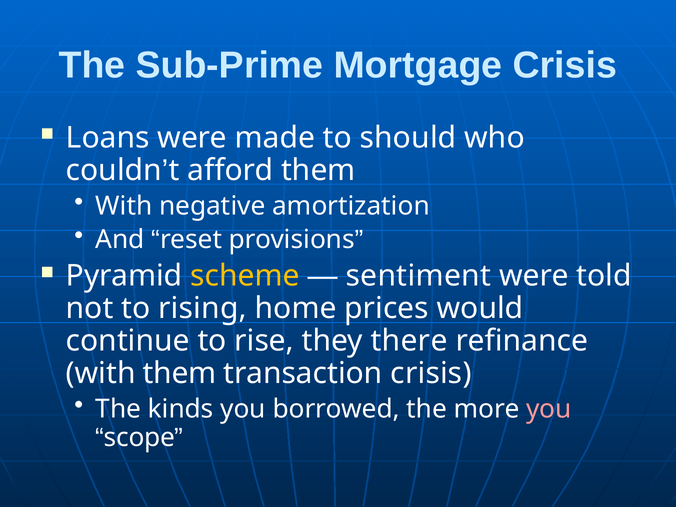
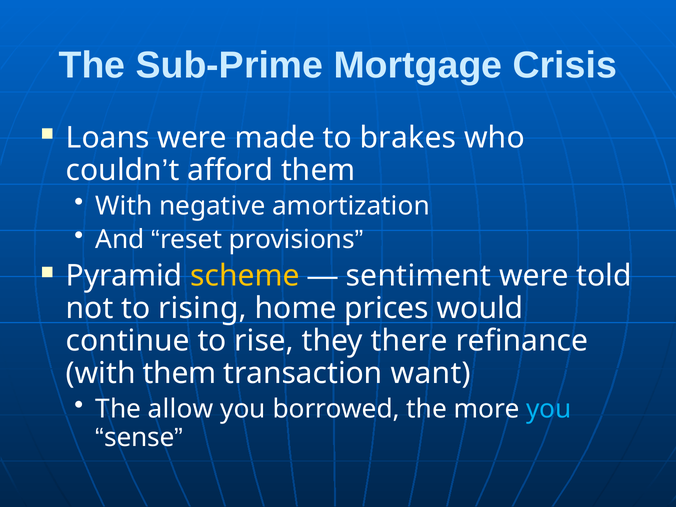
should: should -> brakes (408, 138)
transaction crisis: crisis -> want (431, 373)
kinds: kinds -> allow (181, 409)
you colour: pink -> light blue (549, 409)
scope: scope -> sense (139, 438)
